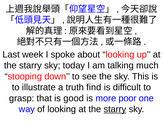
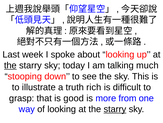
the underline: none -> present (10, 65)
find: find -> rich (94, 87)
poor: poor -> from (128, 98)
